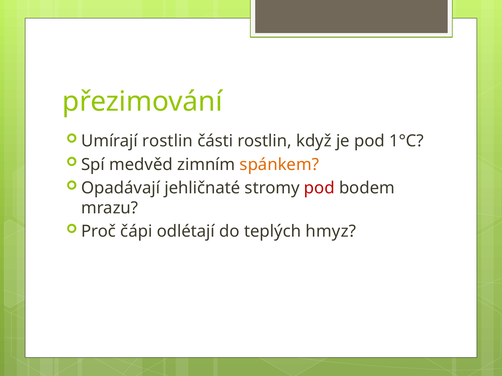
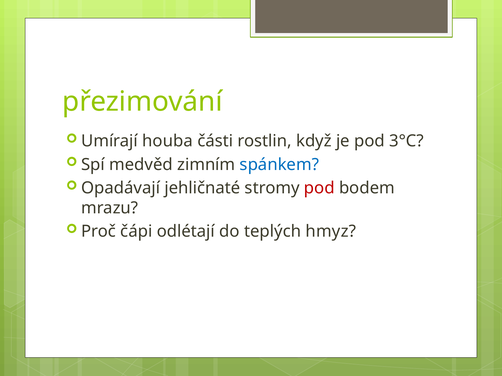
Umírají rostlin: rostlin -> houba (168, 141)
1°C: 1°C -> 3°C (406, 141)
spánkem colour: orange -> blue (279, 165)
